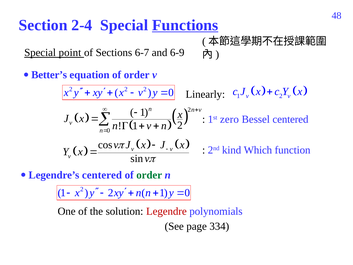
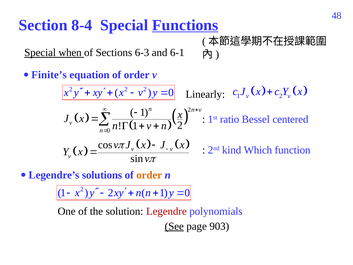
2-4: 2-4 -> 8-4 (82, 25)
point: point -> when (70, 53)
6-7: 6-7 -> 6-3 (142, 53)
6-9: 6-9 -> 6-1 (177, 53)
Better’s: Better’s -> Finite’s (49, 75)
zero: zero -> ratio (230, 119)
Legendre’s centered: centered -> solutions (102, 175)
order colour: green -> orange (149, 175)
See underline: none -> present (174, 226)
334: 334 -> 903 (219, 226)
